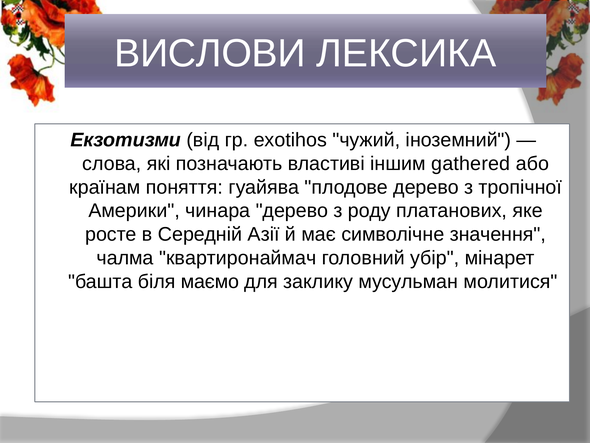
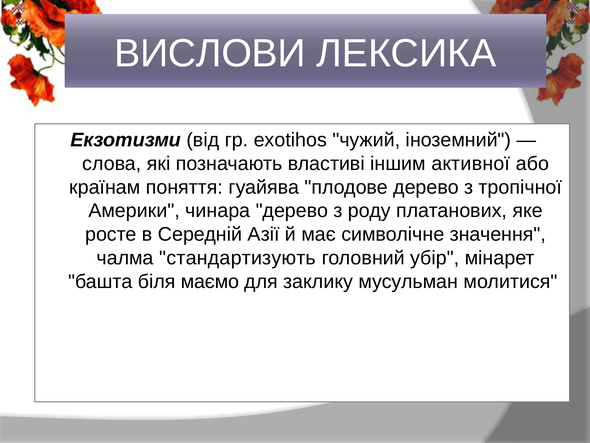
gathered: gathered -> активної (471, 163)
квартиронаймач: квартиронаймач -> стандартизують (238, 258)
